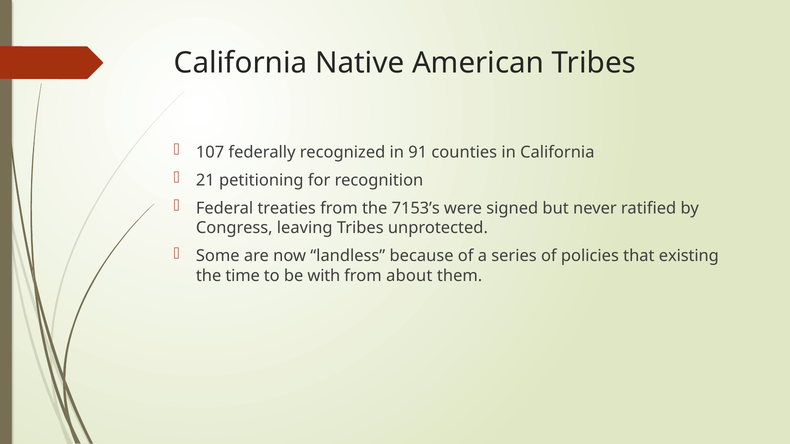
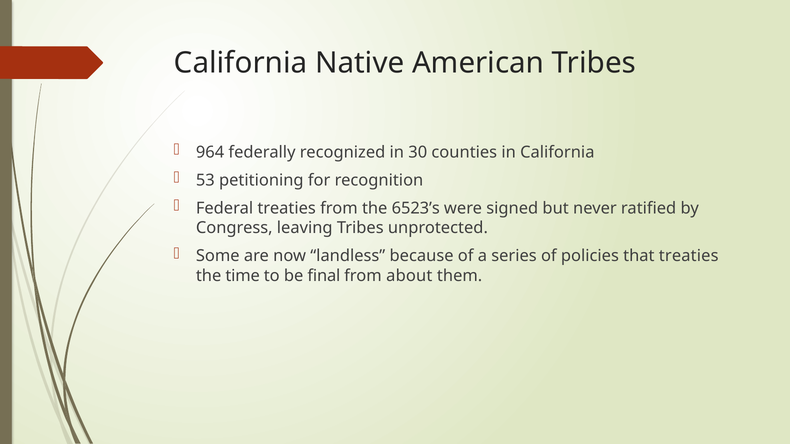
107: 107 -> 964 (210, 152)
91: 91 -> 30 (418, 152)
21: 21 -> 53 (205, 180)
7153’s: 7153’s -> 6523’s (416, 208)
that existing: existing -> treaties (689, 256)
with: with -> final (324, 276)
